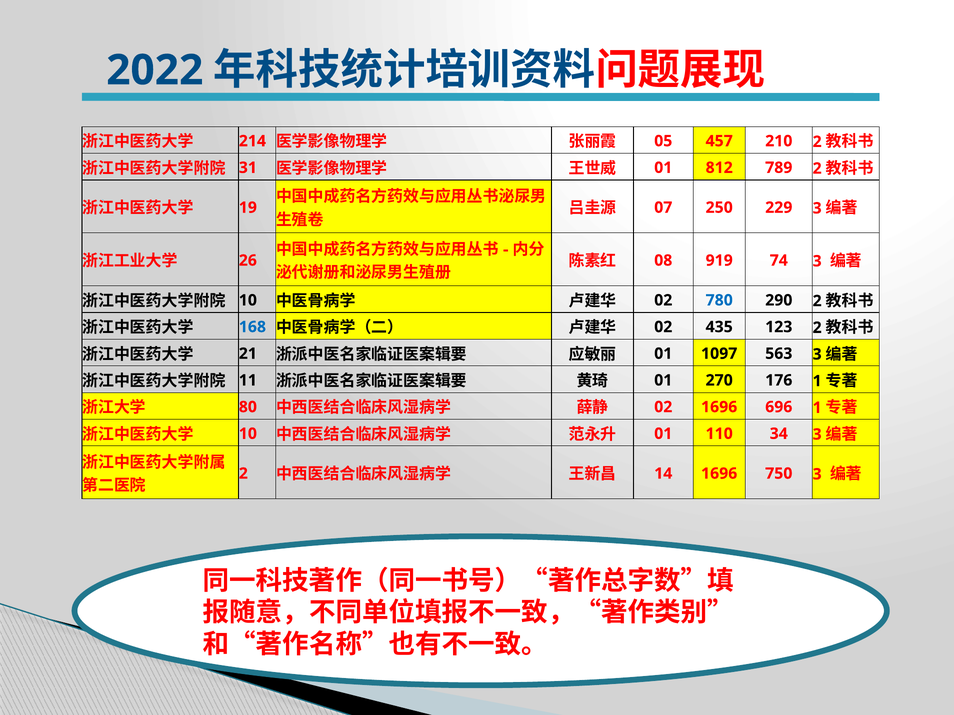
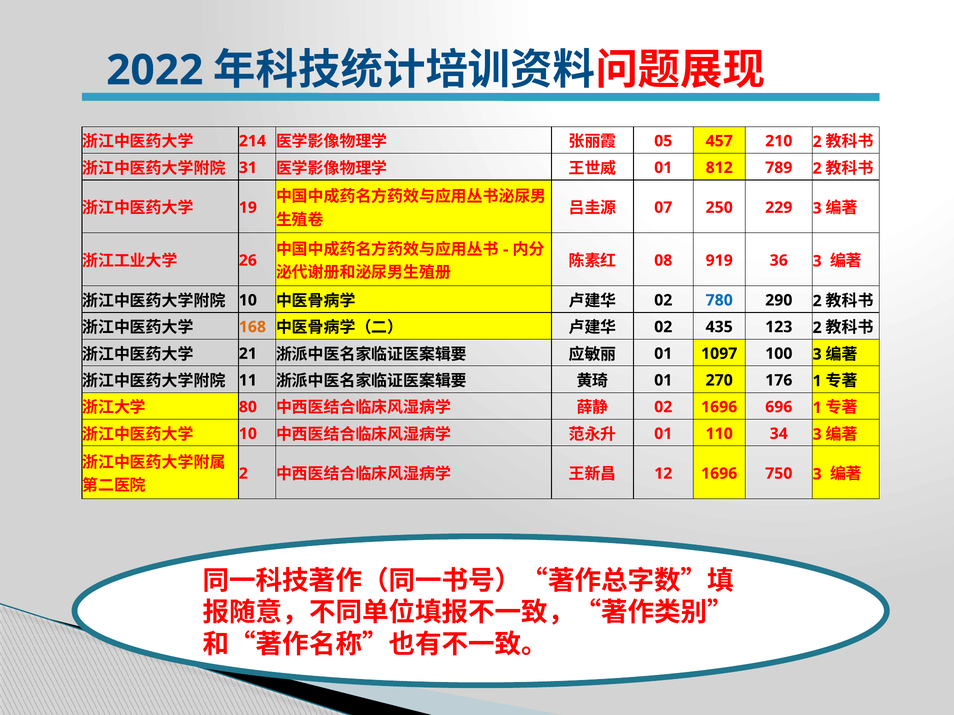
74: 74 -> 36 (779, 261)
168 colour: blue -> orange (252, 327)
563: 563 -> 100 (779, 354)
14: 14 -> 12 (663, 474)
